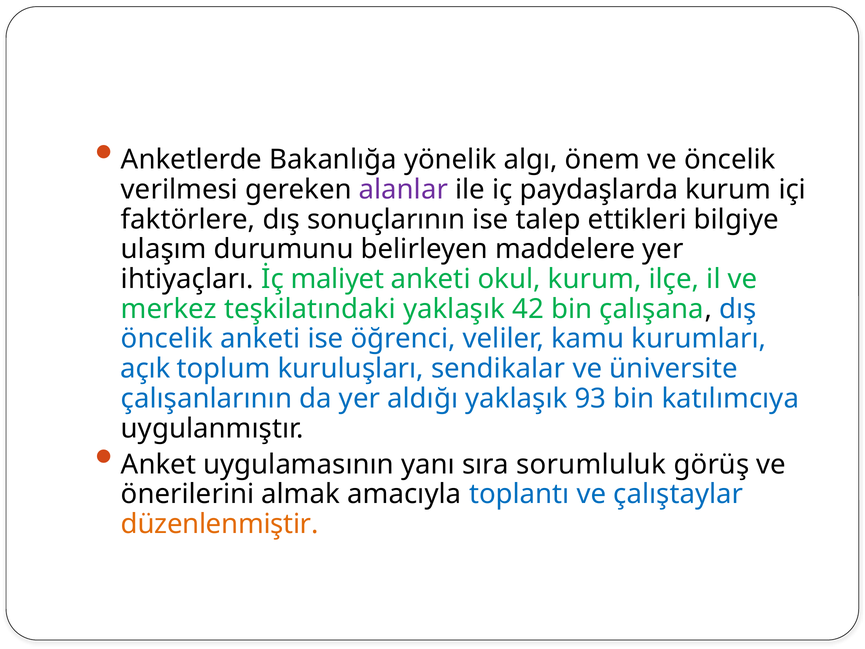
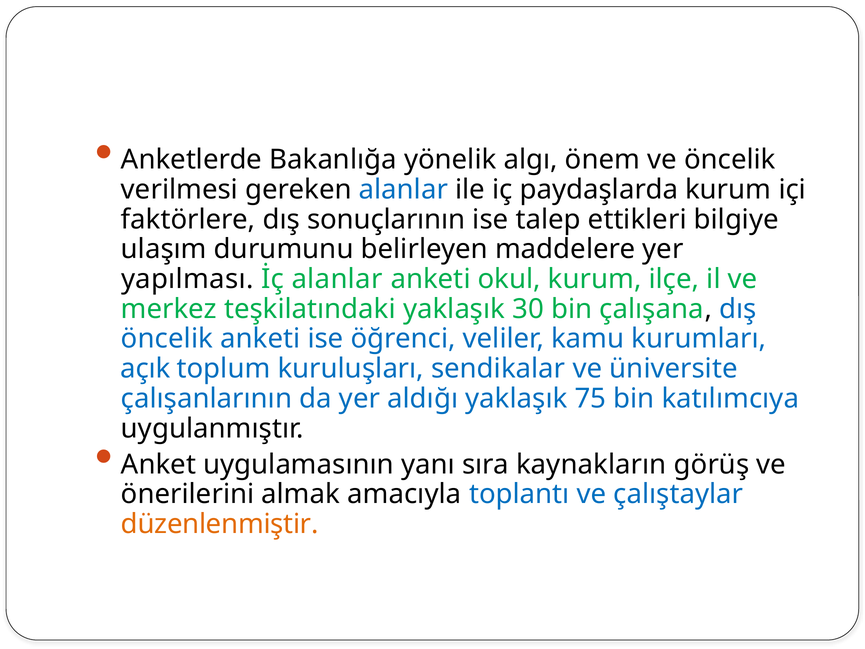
alanlar colour: purple -> blue (403, 190)
ihtiyaçları: ihtiyaçları -> yapılması (187, 279)
İç maliyet: maliyet -> alanlar (337, 279)
42: 42 -> 30 (528, 309)
93: 93 -> 75 (590, 398)
sorumluluk: sorumluluk -> kaynakların (591, 464)
